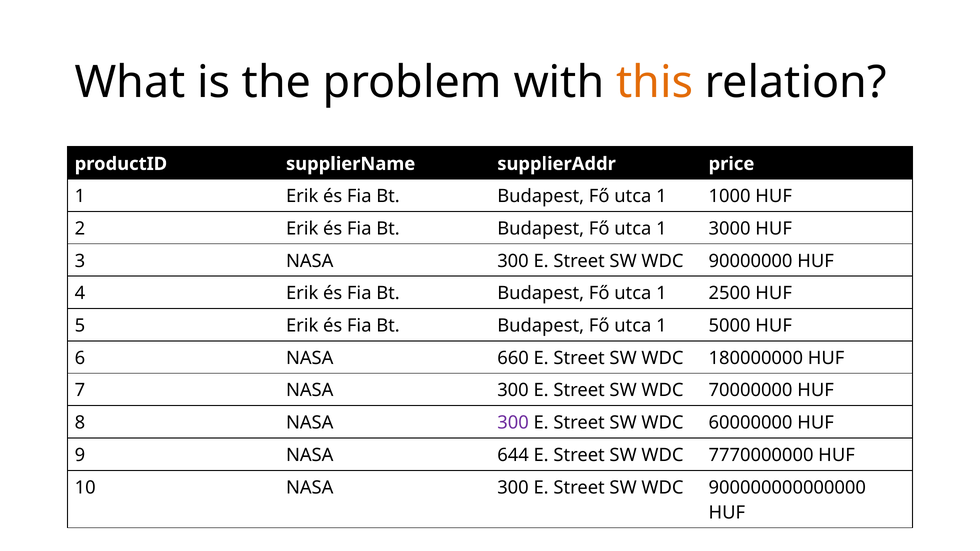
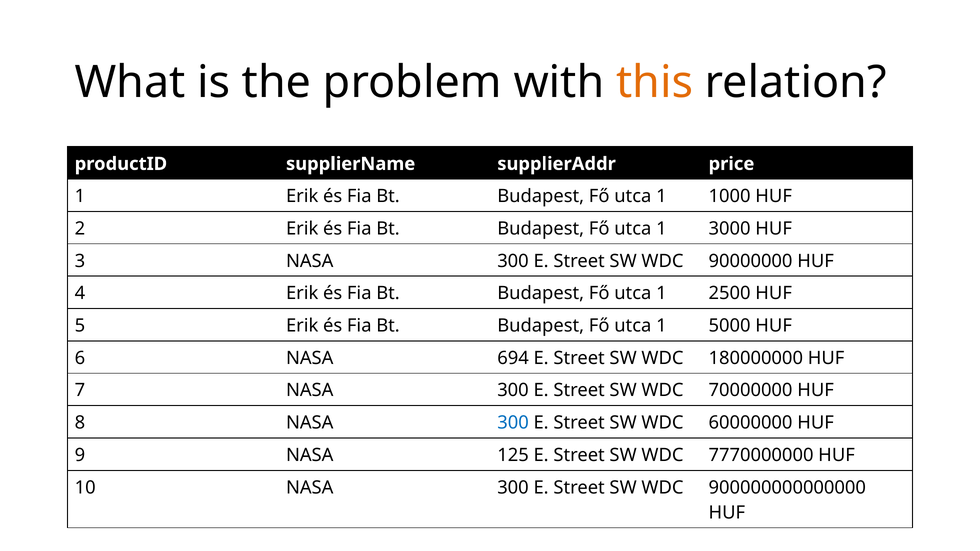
660: 660 -> 694 (513, 358)
300 colour: purple -> blue (513, 423)
644: 644 -> 125 (513, 455)
